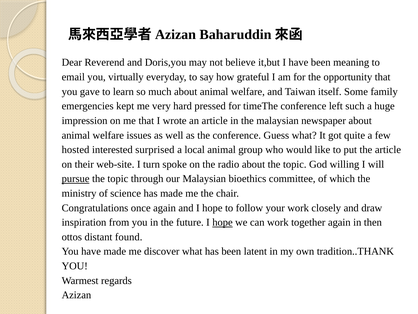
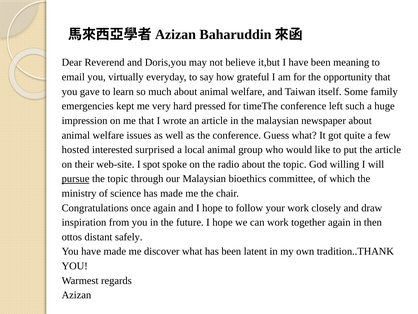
turn: turn -> spot (152, 164)
hope underline: present -> none (222, 222)
found: found -> safely (129, 237)
